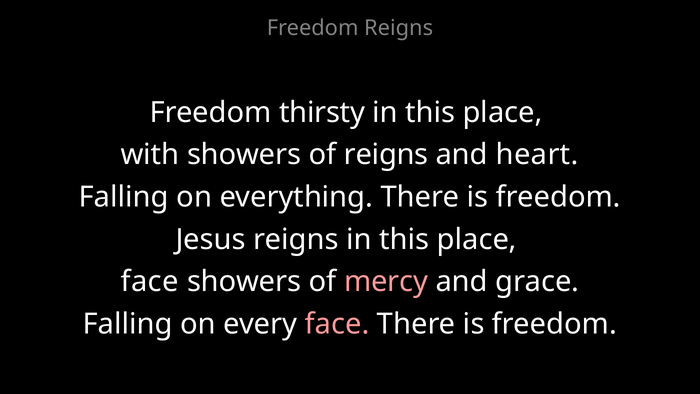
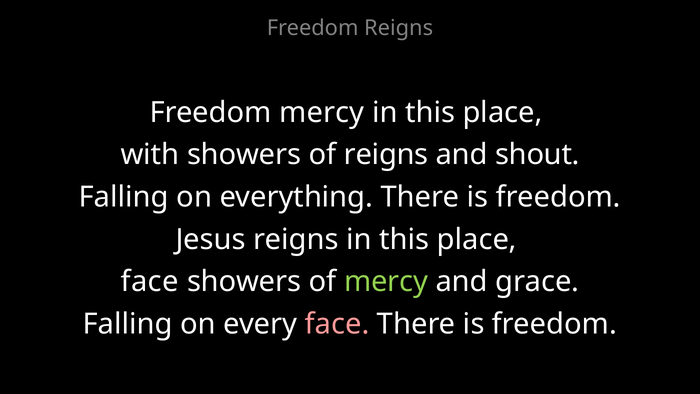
Freedom thirsty: thirsty -> mercy (322, 112)
heart: heart -> shout (537, 155)
mercy colour: pink -> light green (386, 282)
